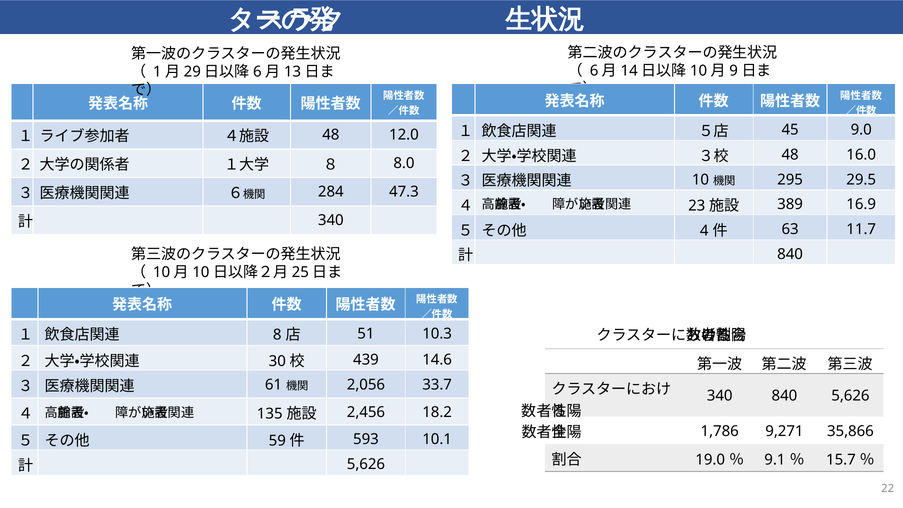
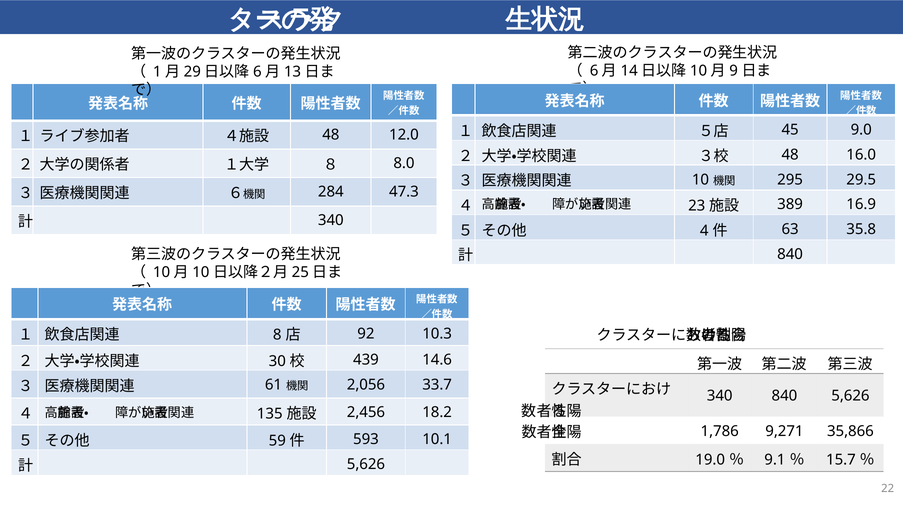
11.7: 11.7 -> 35.8 (861, 229)
51: 51 -> 92 (366, 334)
